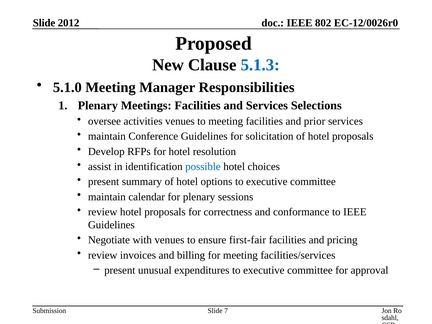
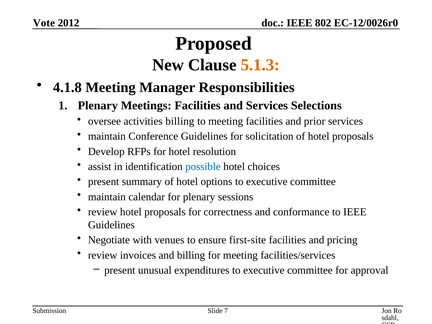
Slide: Slide -> Vote (44, 23)
5.1.3 colour: blue -> orange (260, 65)
5.1.0: 5.1.0 -> 4.1.8 (67, 87)
activities venues: venues -> billing (180, 121)
first-fair: first-fair -> first-site (248, 240)
